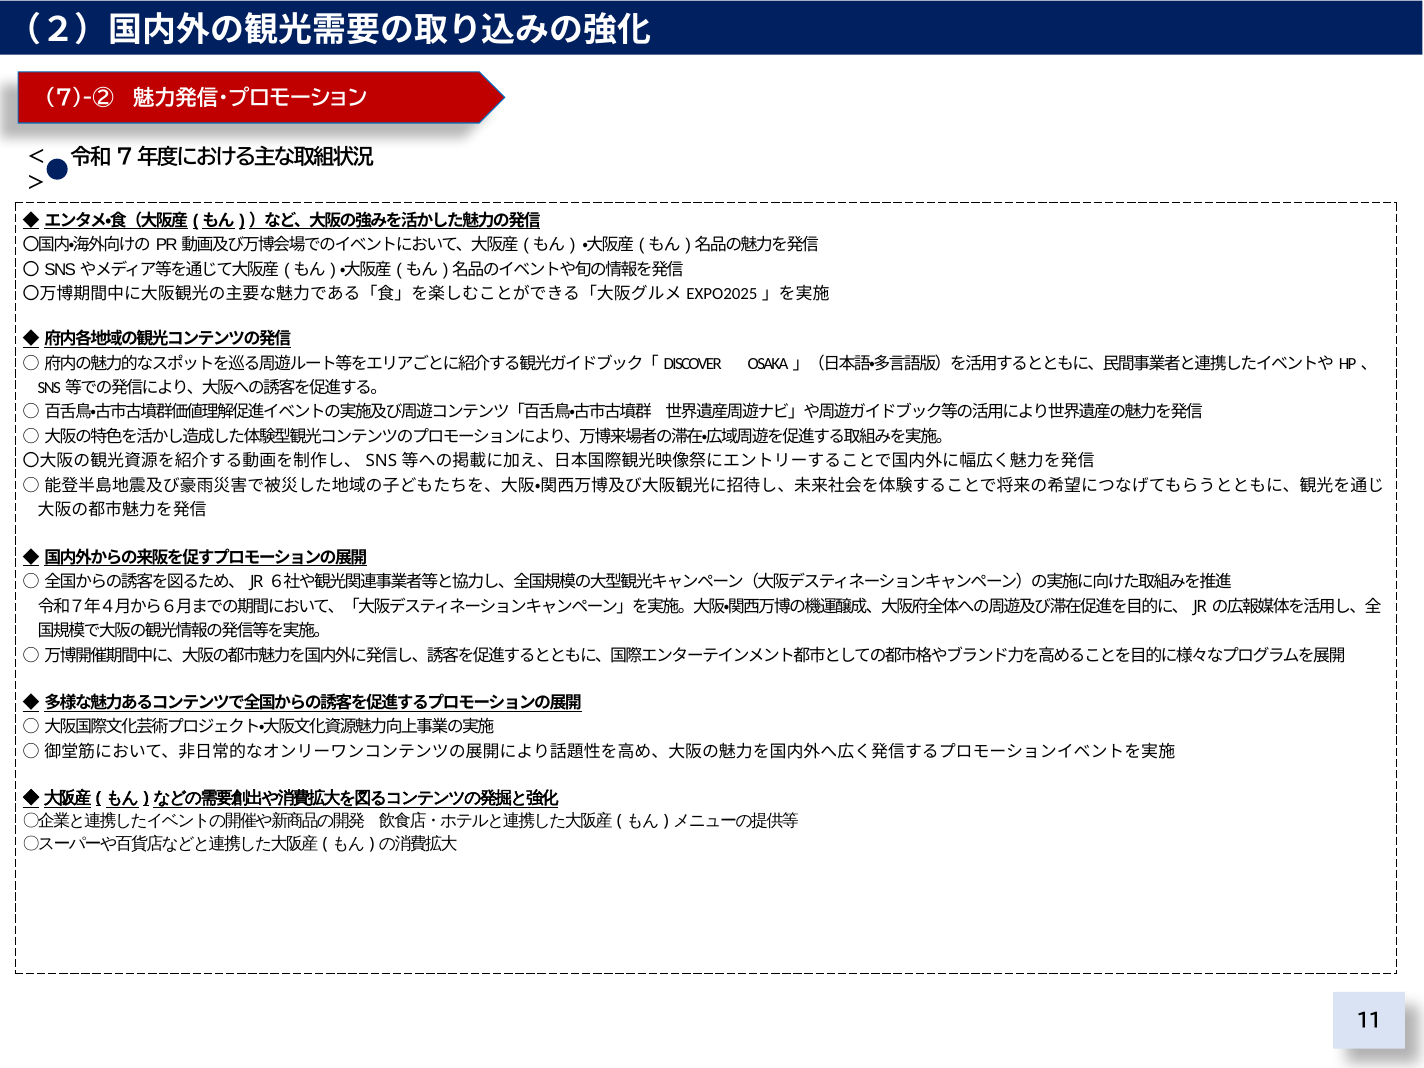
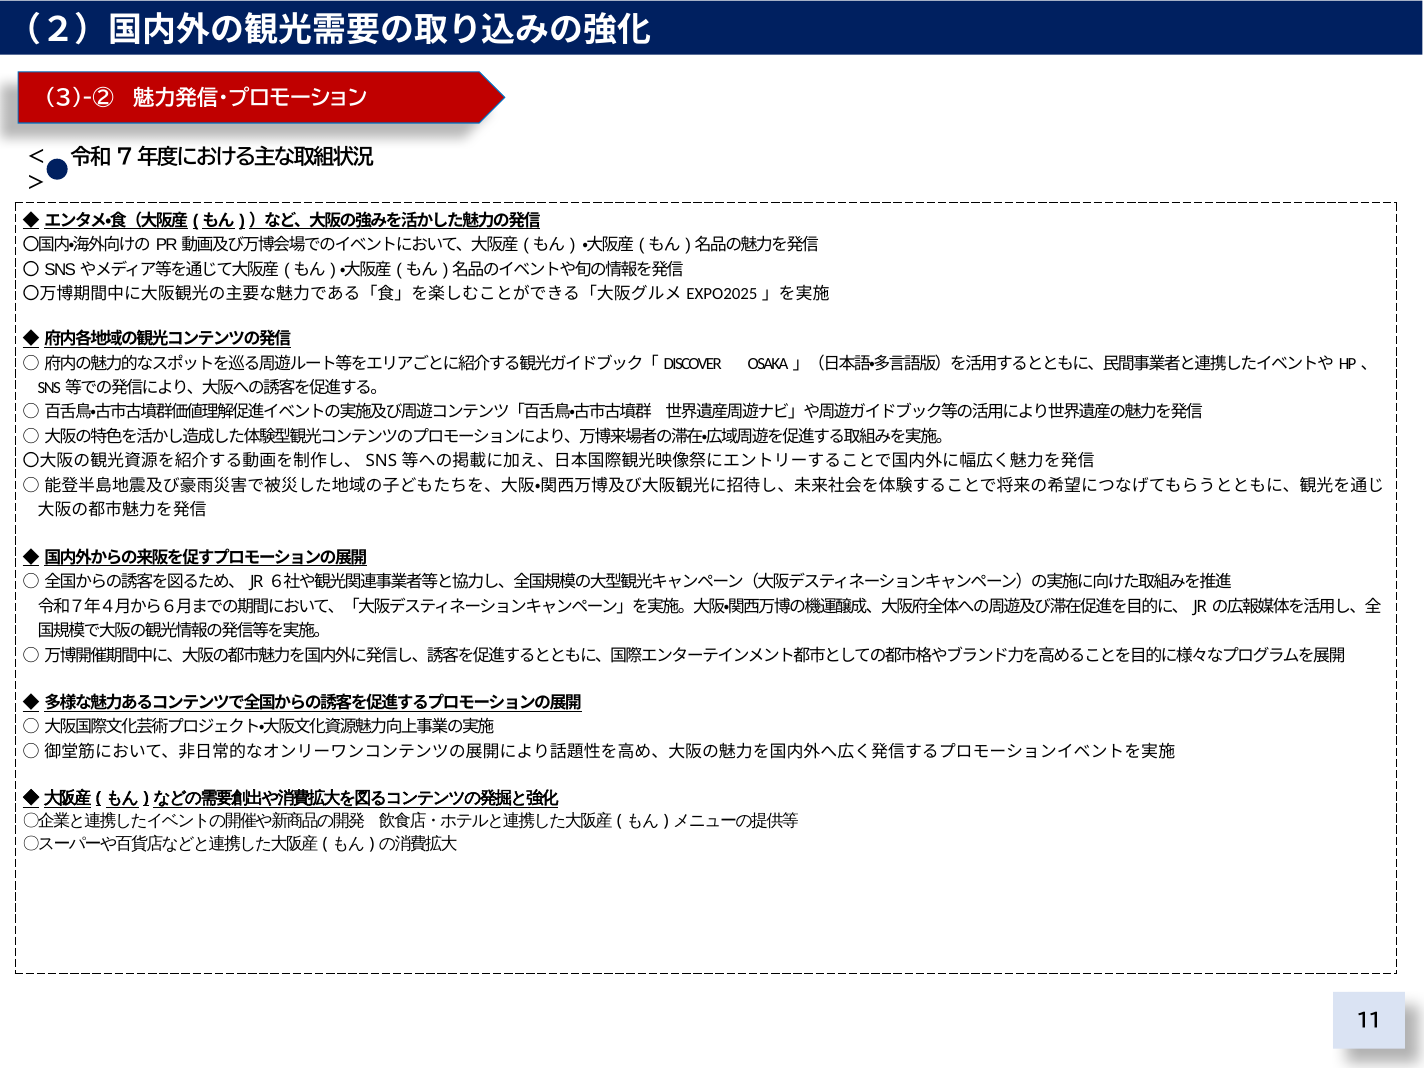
7)-②: 7)-② -> 3)-② (79, 99)
